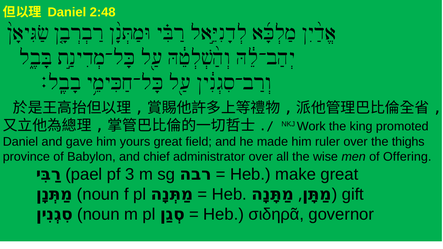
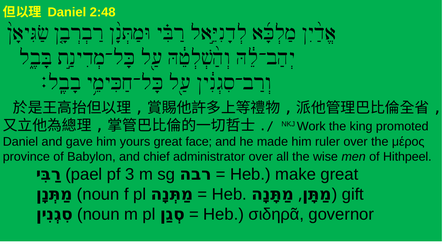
field: field -> face (199, 142)
thighs: thighs -> μέρος (408, 142)
Offering: Offering -> Hithpeel (407, 157)
